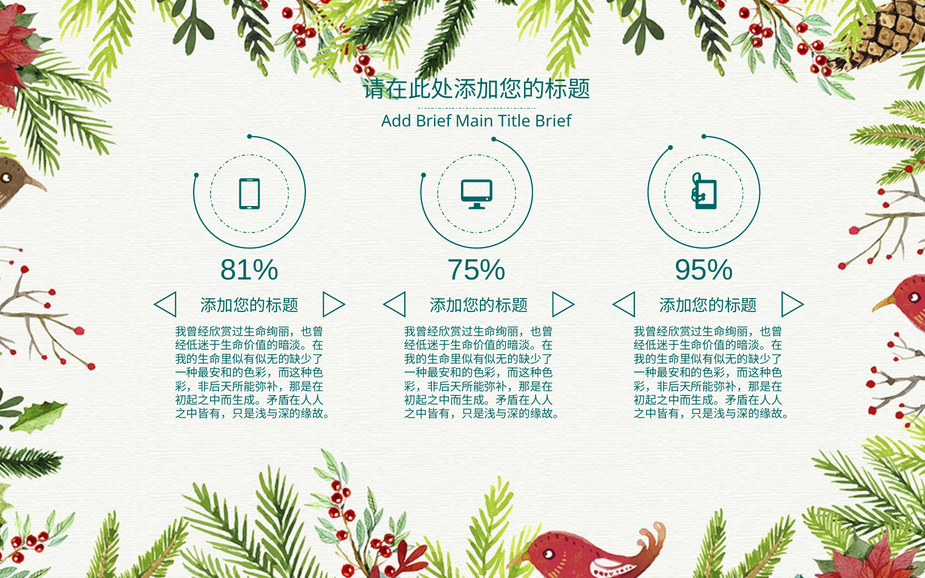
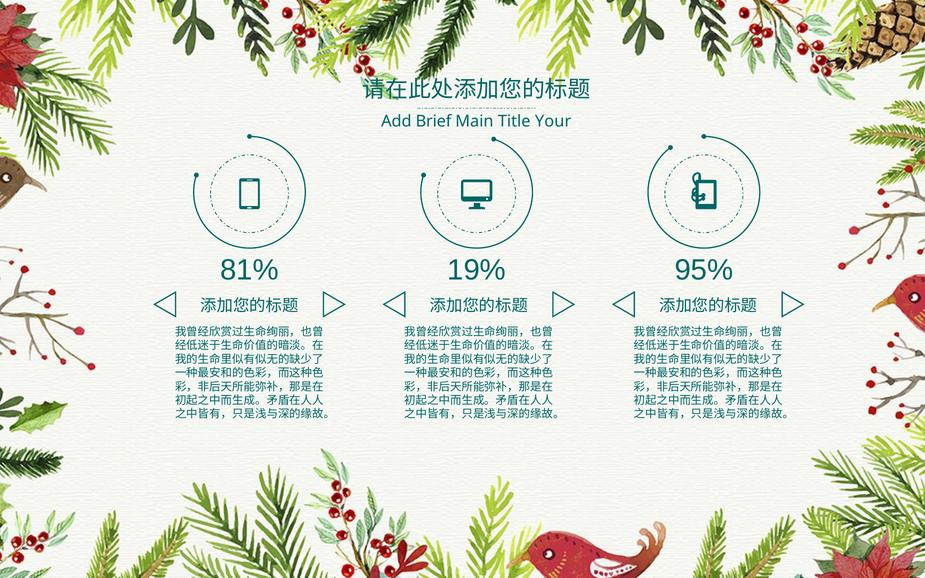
Title Brief: Brief -> Your (553, 121)
75%: 75% -> 19% (477, 270)
